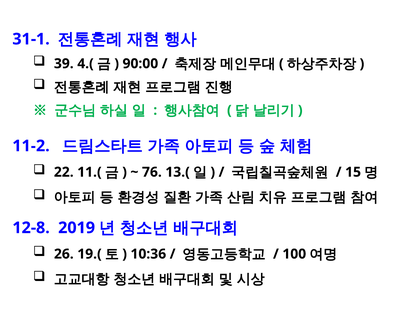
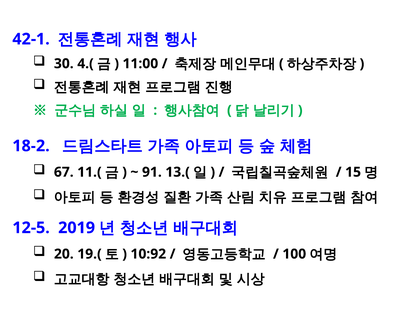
31-1: 31-1 -> 42-1 (31, 39)
39: 39 -> 30 (64, 64)
90:00: 90:00 -> 11:00 (140, 64)
11-2: 11-2 -> 18-2 (31, 146)
22: 22 -> 67 (64, 172)
76: 76 -> 91 (152, 172)
12-8: 12-8 -> 12-5 (31, 228)
26: 26 -> 20 (64, 254)
10:36: 10:36 -> 10:92 (148, 254)
